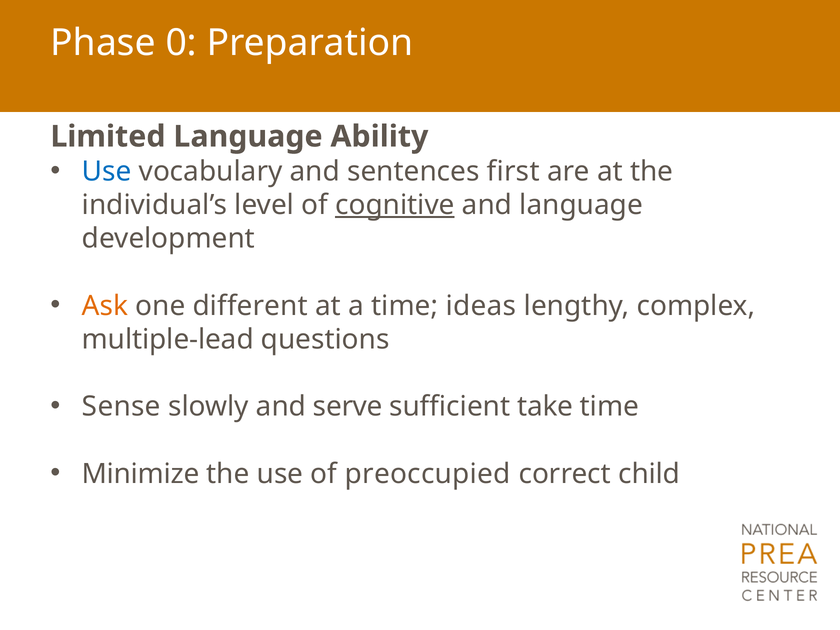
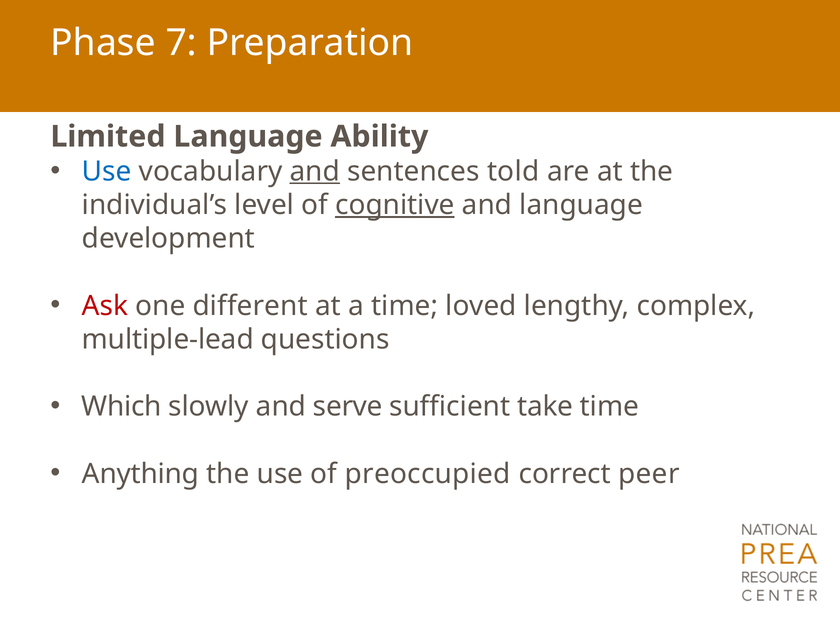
0: 0 -> 7 (181, 43)
and underline: none -> present (315, 171)
first: first -> told (513, 171)
Ask colour: orange -> red (105, 306)
ideas: ideas -> loved (481, 306)
Sense: Sense -> Which (122, 407)
Minimize: Minimize -> Anything (141, 474)
child: child -> peer (649, 474)
